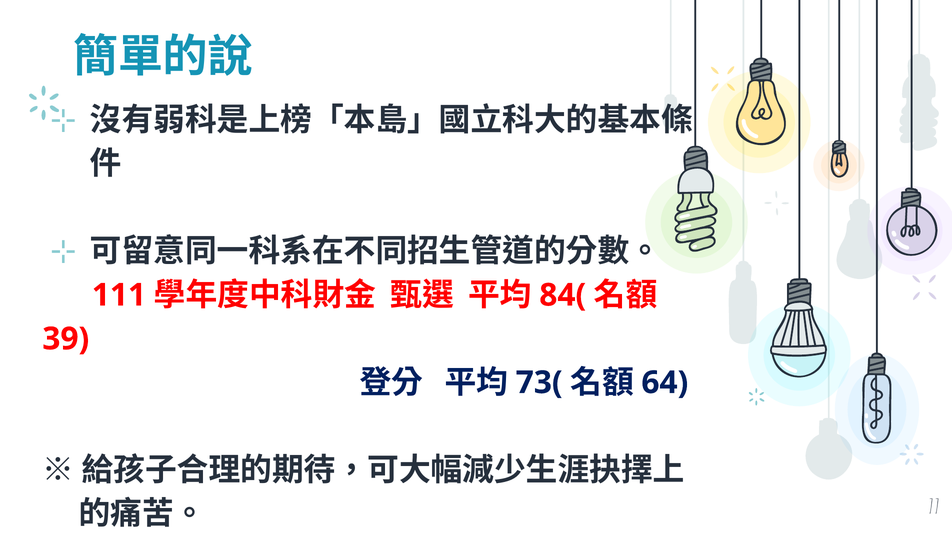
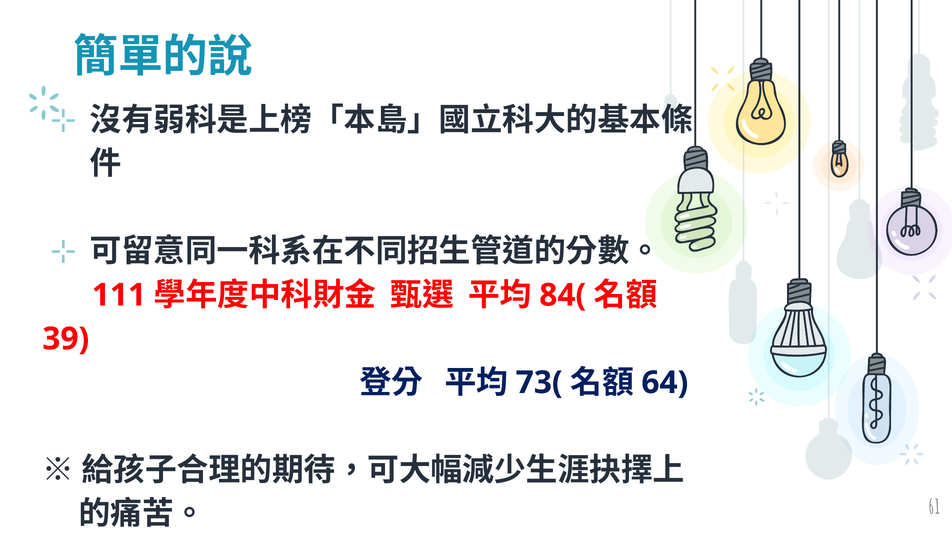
77: 77 -> 61 (934, 508)
